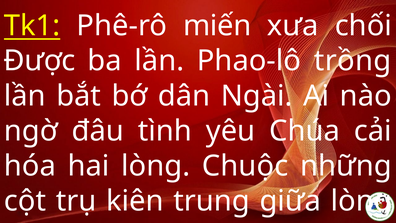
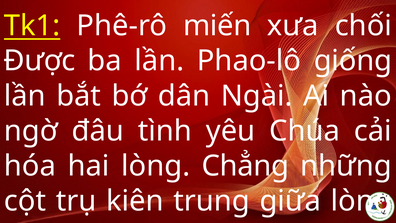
trồng: trồng -> giống (353, 61)
Chuộc: Chuộc -> Chẳng (245, 166)
